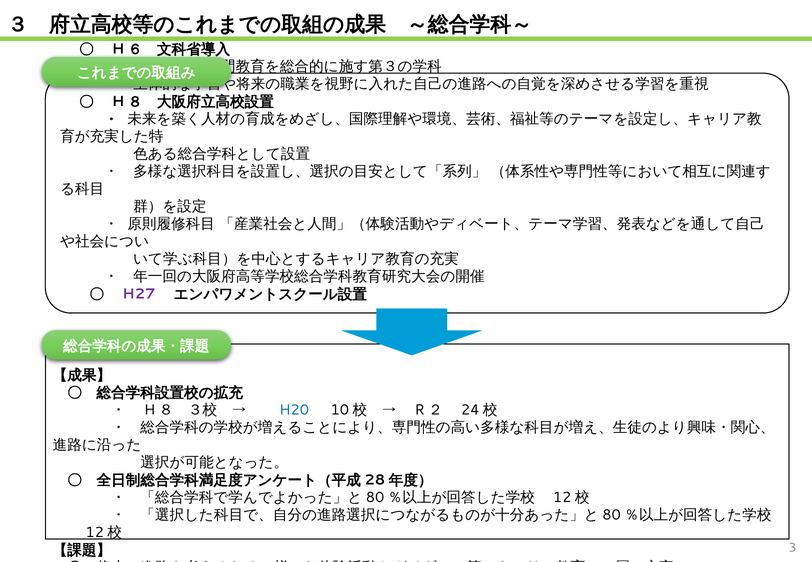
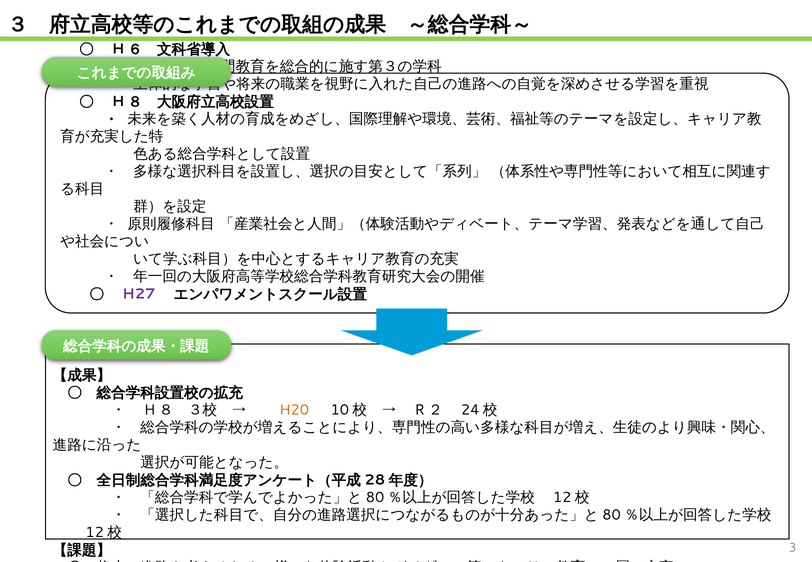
H20 colour: blue -> orange (294, 410)
